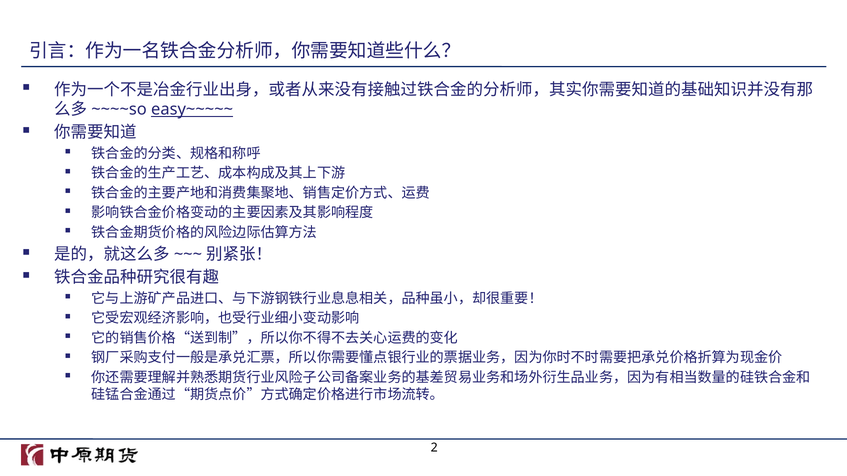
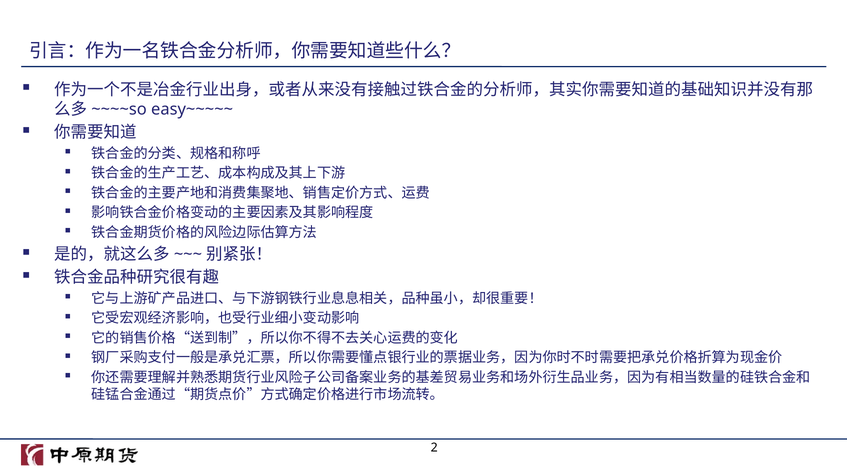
easy~~~~~ underline: present -> none (192, 110)
